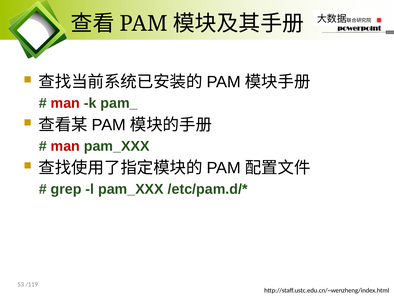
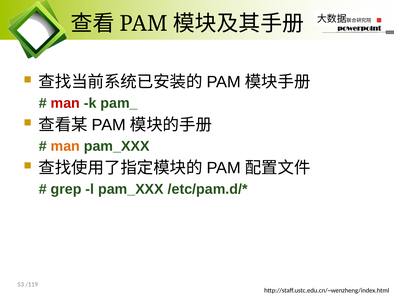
man colour: red -> orange (65, 146)
